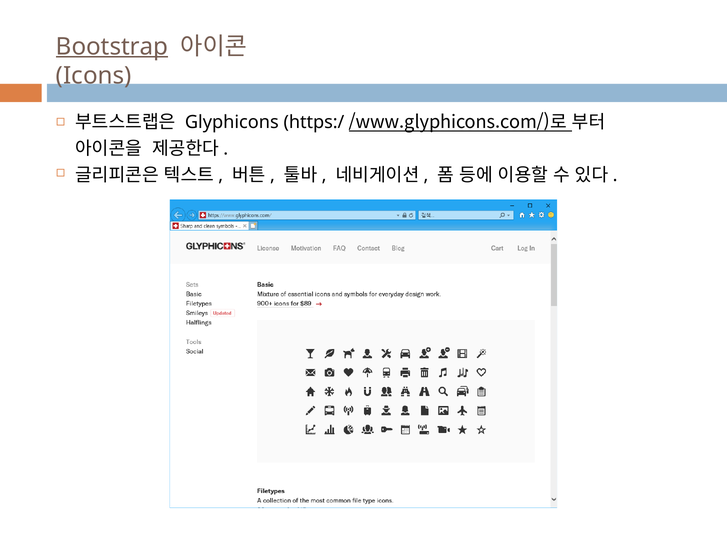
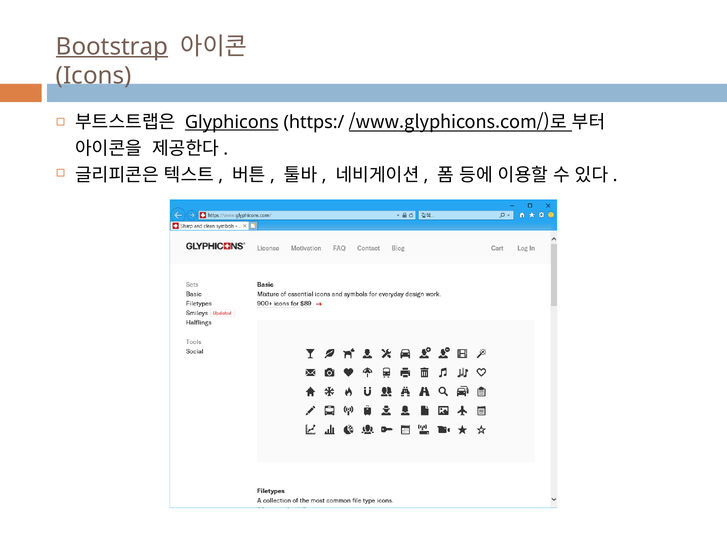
Glyphicons underline: none -> present (232, 122)
